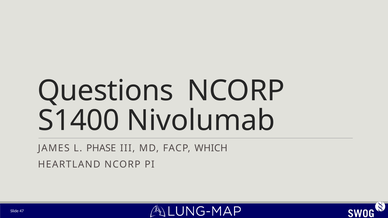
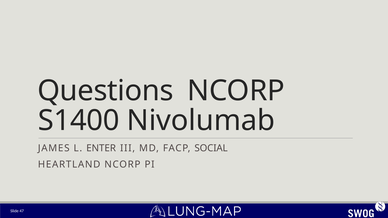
PHASE: PHASE -> ENTER (101, 148)
WHICH: WHICH -> SOCIAL (211, 148)
